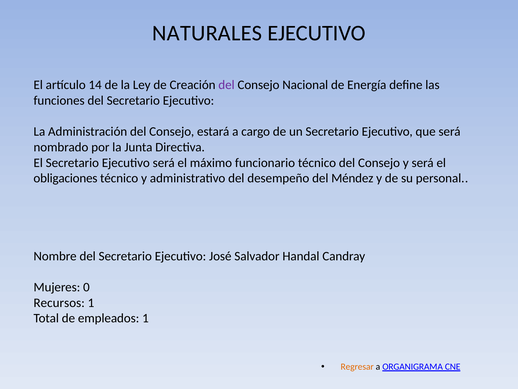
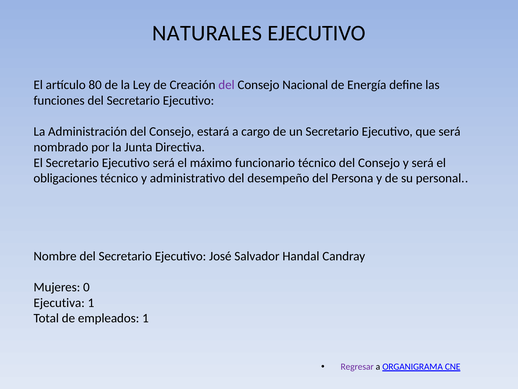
14: 14 -> 80 (95, 85)
Méndez: Méndez -> Persona (352, 178)
Recursos: Recursos -> Ejecutiva (59, 302)
Regresar colour: orange -> purple (357, 366)
